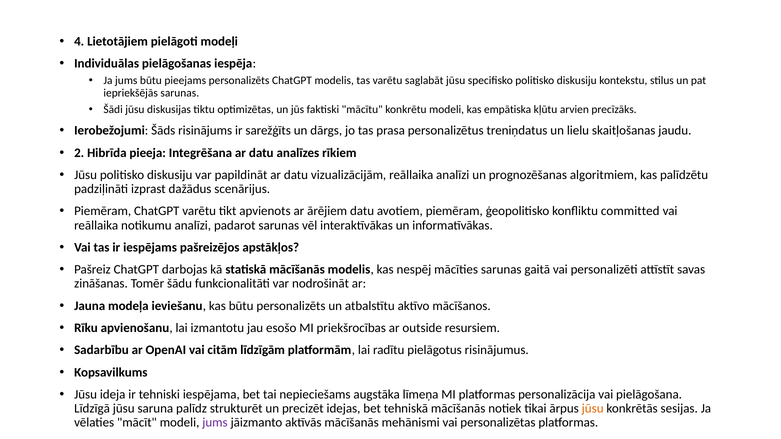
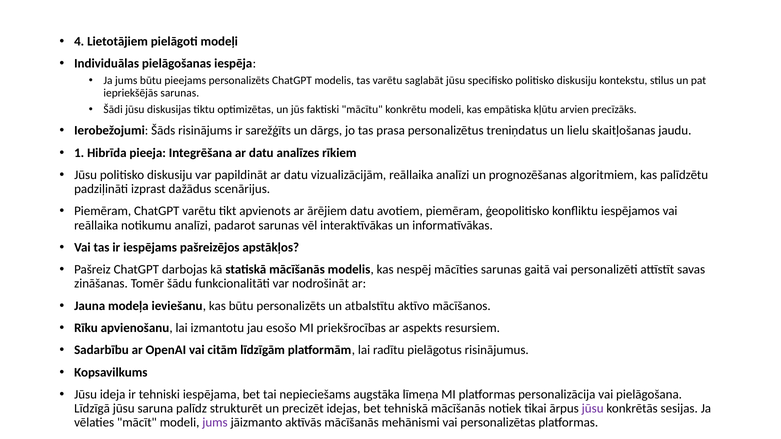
2: 2 -> 1 (79, 153)
committed: committed -> iespējamos (630, 211)
outside: outside -> aspekts (422, 328)
jūsu colour: orange -> purple (593, 409)
